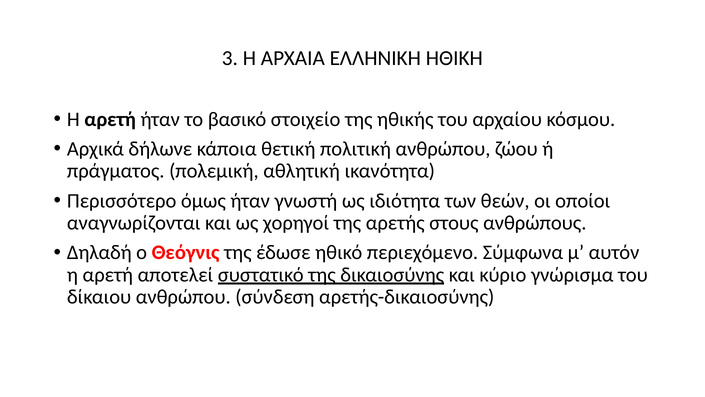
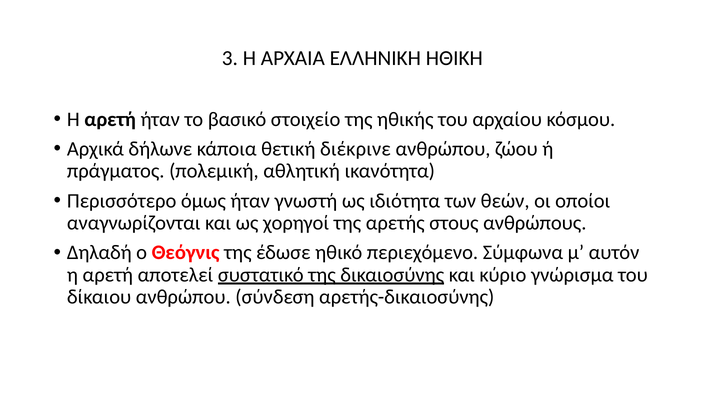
πολιτική: πολιτική -> διέκρινε (355, 149)
